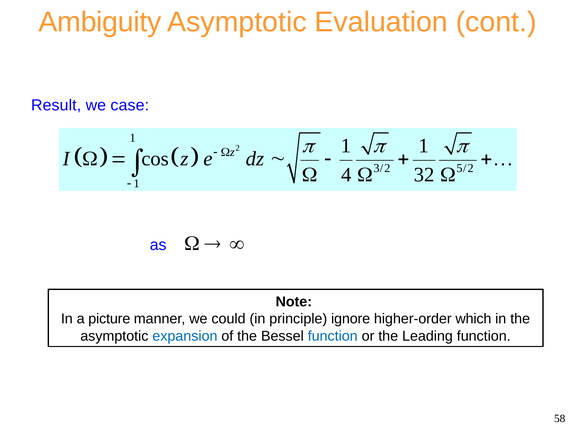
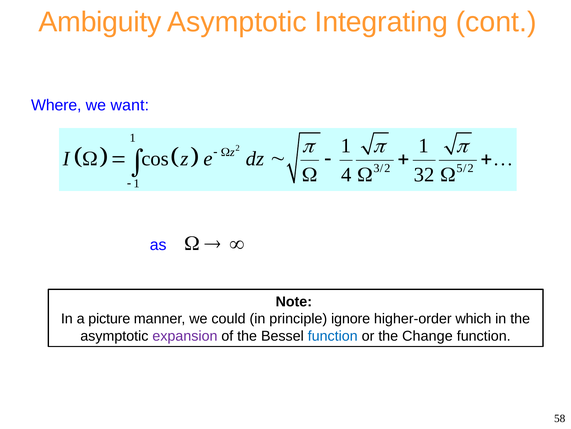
Evaluation: Evaluation -> Integrating (381, 22)
Result: Result -> Where (56, 105)
case: case -> want (130, 105)
expansion colour: blue -> purple (185, 336)
Leading: Leading -> Change (427, 336)
